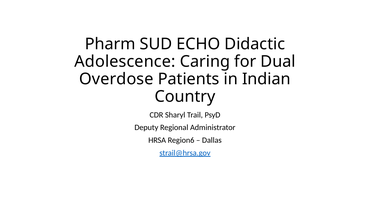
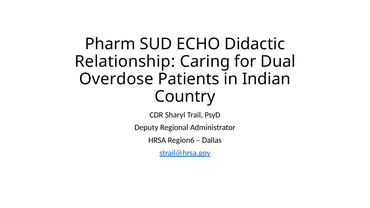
Adolescence: Adolescence -> Relationship (125, 62)
